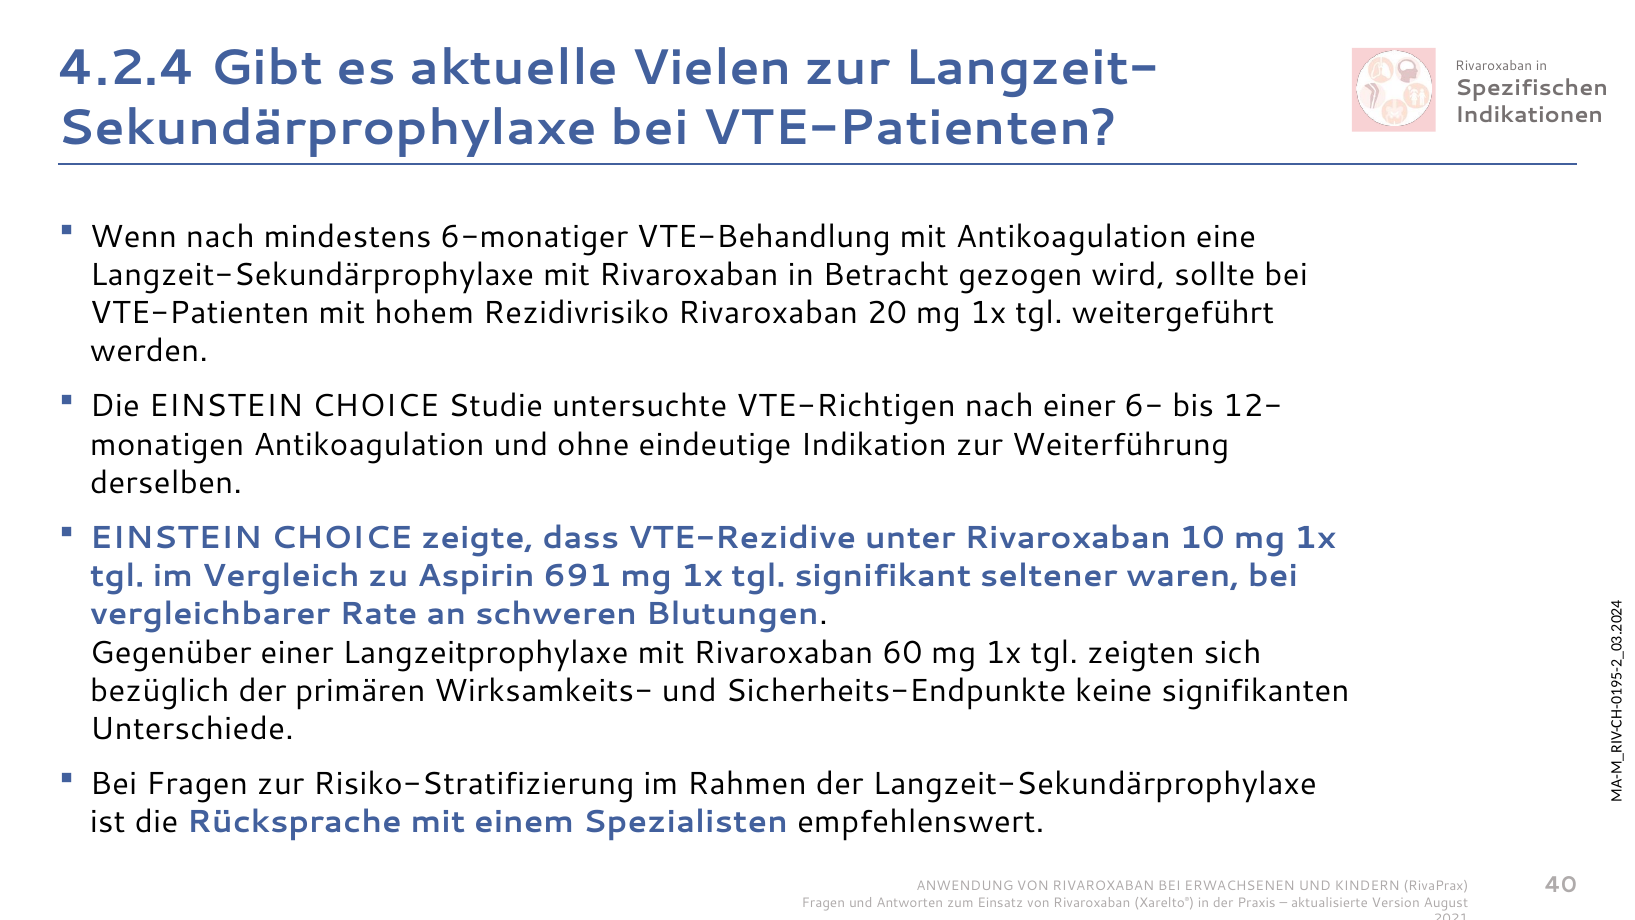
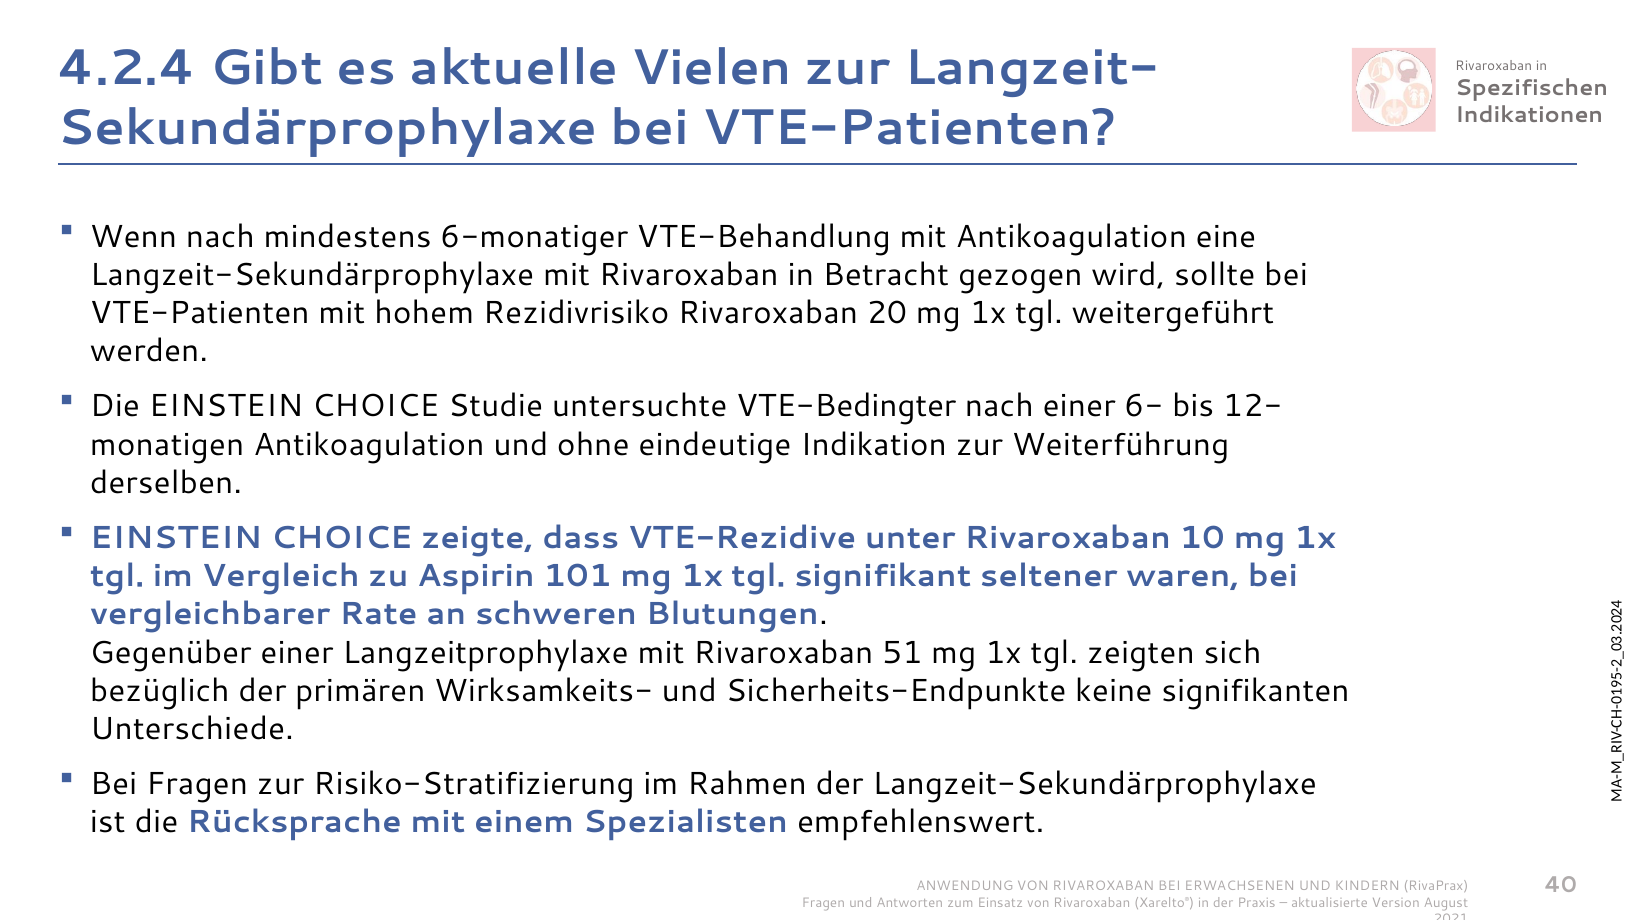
VTE-Richtigen: VTE-Richtigen -> VTE-Bedingter (846, 406)
691: 691 -> 101 (578, 576)
60: 60 -> 51 (902, 652)
